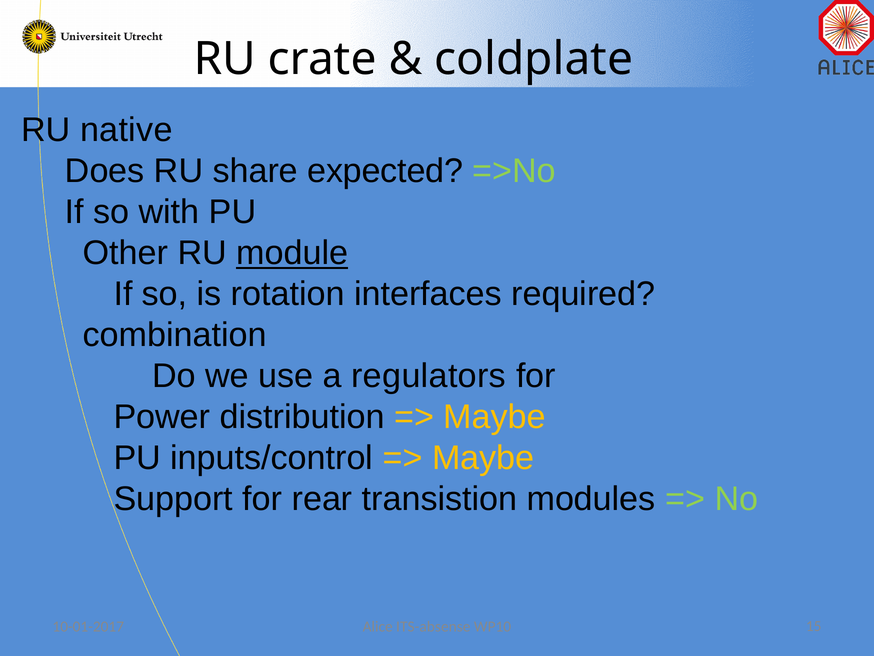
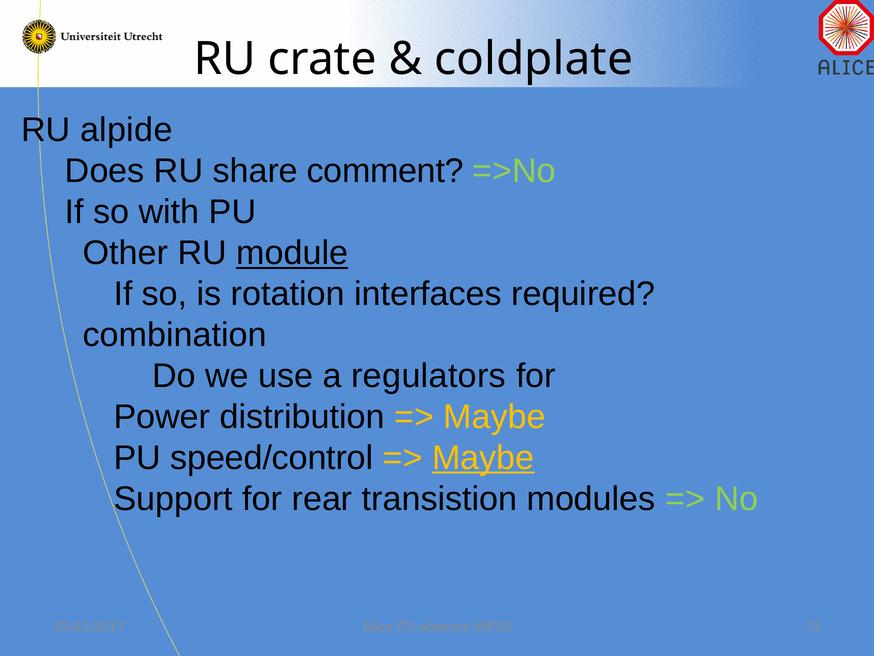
native: native -> alpide (126, 130)
expected: expected -> comment (385, 171)
inputs/control: inputs/control -> speed/control (272, 458)
Maybe underline: none -> present (483, 458)
